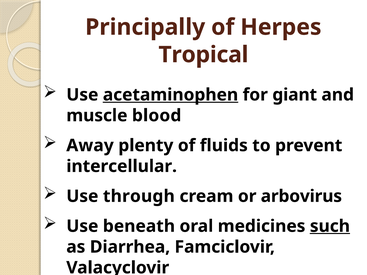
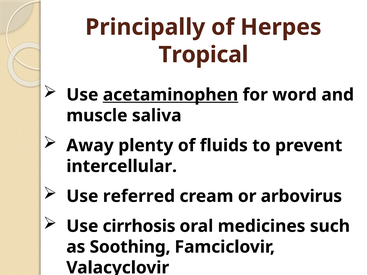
giant: giant -> word (295, 95)
blood: blood -> saliva (157, 116)
through: through -> referred (139, 196)
beneath: beneath -> cirrhosis (139, 226)
such underline: present -> none (330, 226)
Diarrhea: Diarrhea -> Soothing (130, 247)
